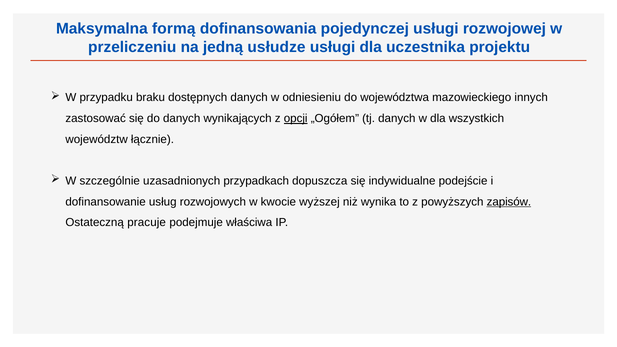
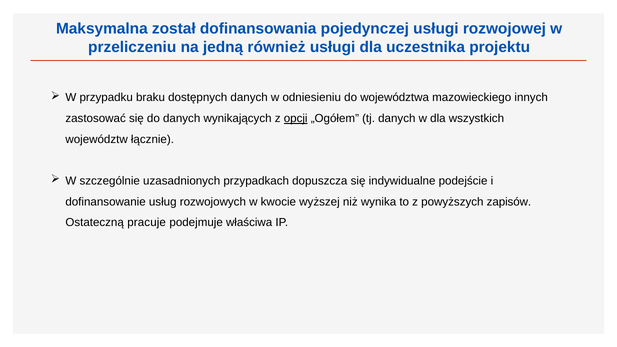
formą: formą -> został (174, 29)
usłudze: usłudze -> również (277, 47)
zapisów underline: present -> none (509, 202)
